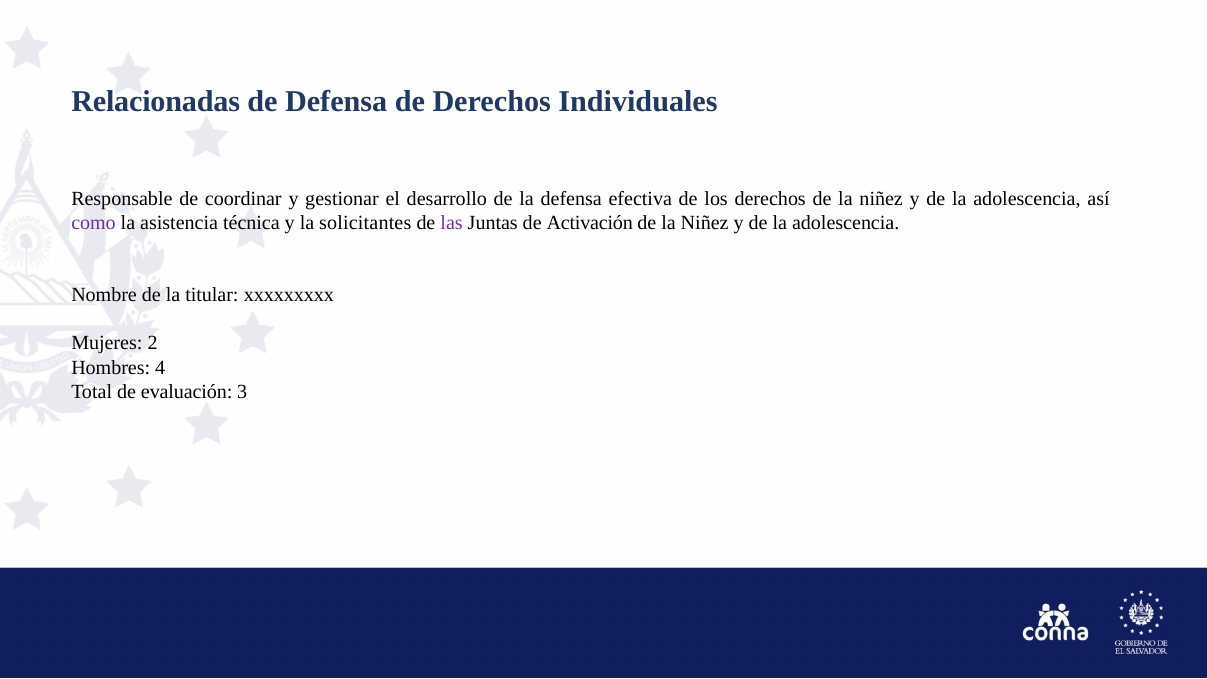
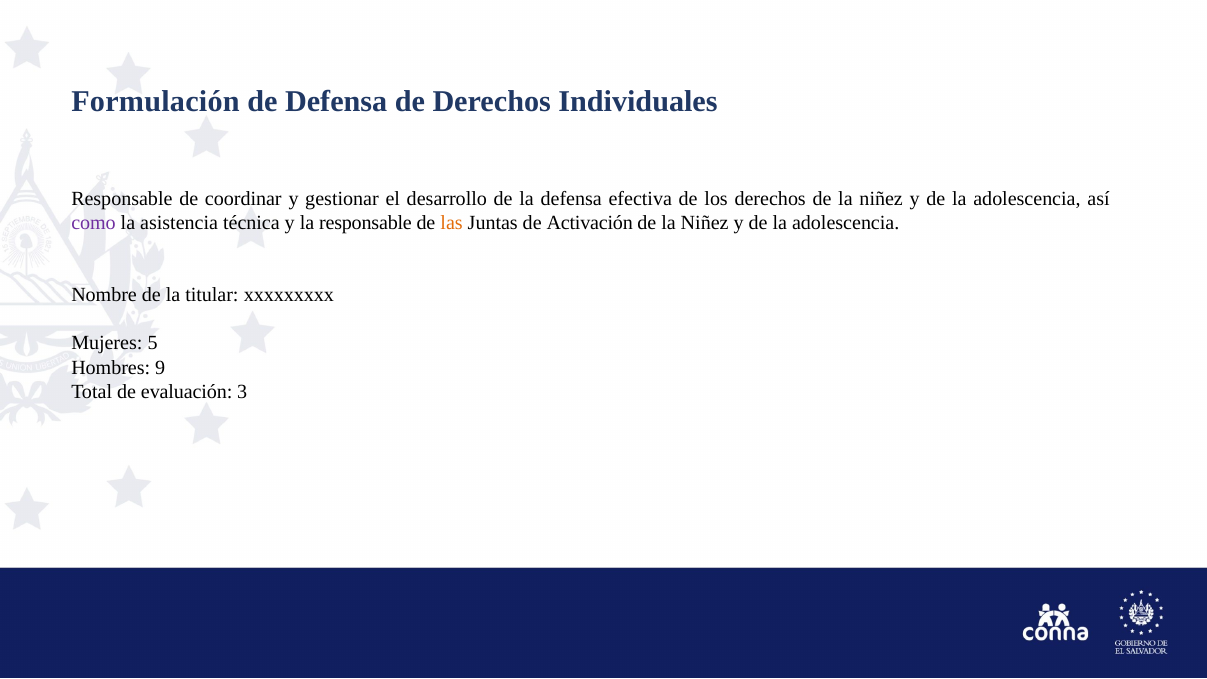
Relacionadas: Relacionadas -> Formulación (155, 102)
la solicitantes: solicitantes -> responsable (365, 223)
las colour: purple -> orange (452, 223)
2: 2 -> 5 (153, 343)
4: 4 -> 9 (160, 367)
